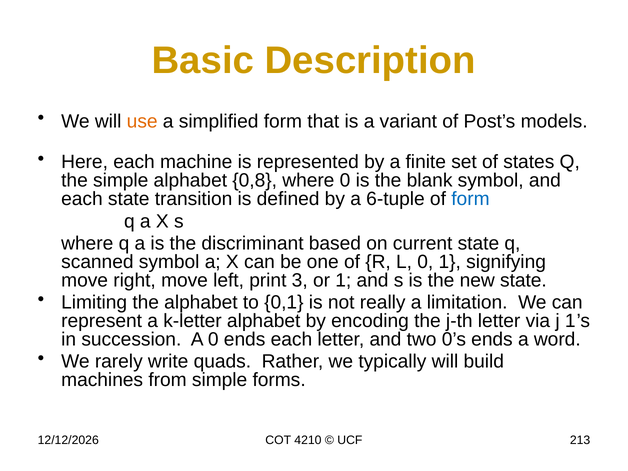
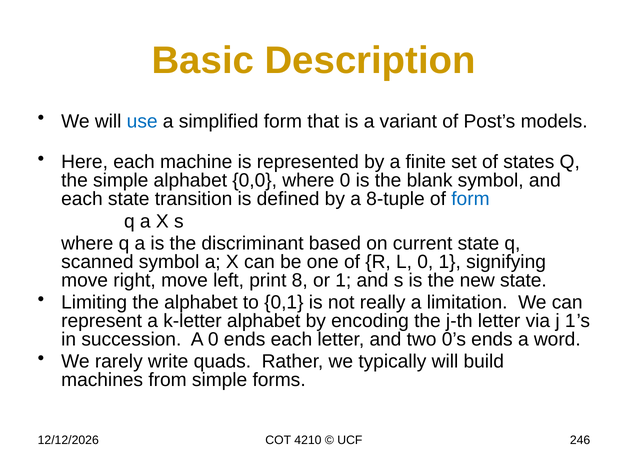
use colour: orange -> blue (142, 121)
0,8: 0,8 -> 0,0 (255, 181)
6-tuple: 6-tuple -> 8-tuple (396, 199)
3: 3 -> 8 (300, 280)
213: 213 -> 246 (580, 440)
